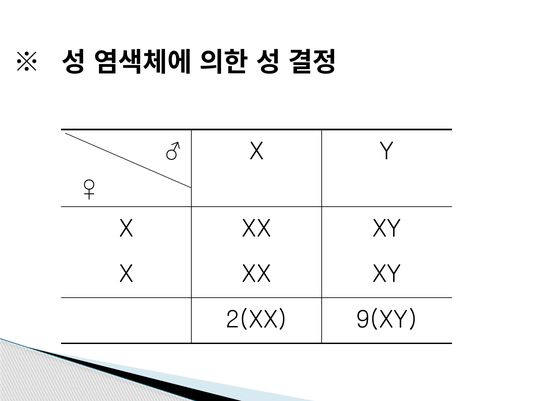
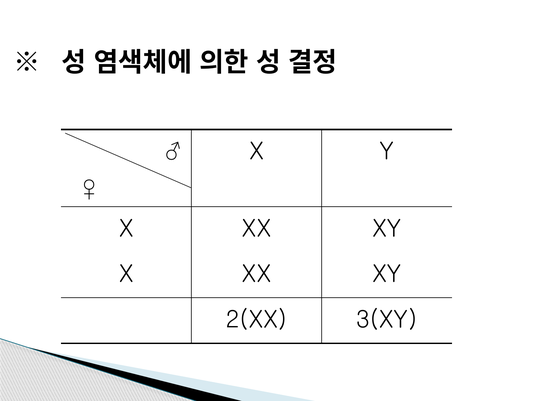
9(XY: 9(XY -> 3(XY (387, 319)
